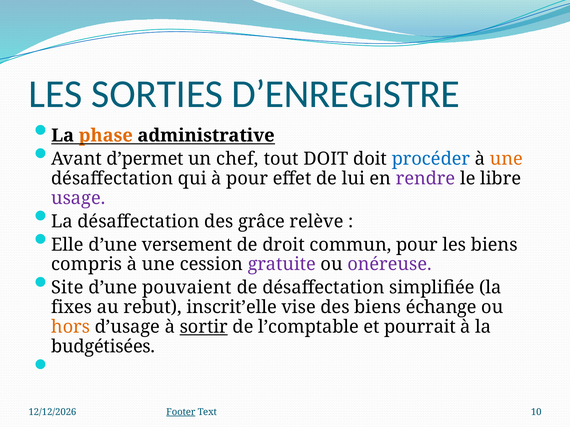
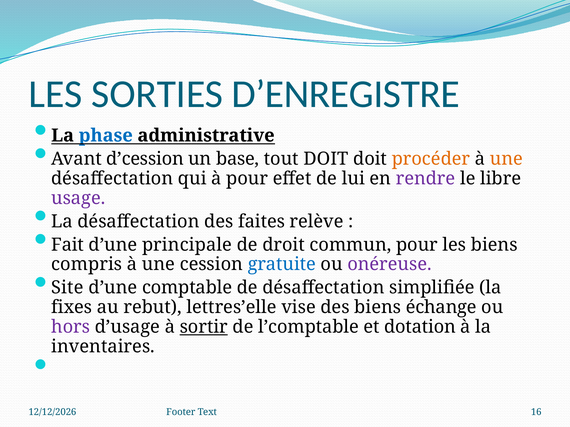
phase colour: orange -> blue (106, 136)
d’permet: d’permet -> d’cession (145, 159)
chef: chef -> base (238, 159)
procéder colour: blue -> orange (431, 159)
grâce: grâce -> faites (261, 222)
Elle: Elle -> Fait (68, 245)
versement: versement -> principale (187, 245)
gratuite colour: purple -> blue (282, 265)
pouvaient: pouvaient -> comptable (187, 288)
inscrit’elle: inscrit’elle -> lettres’elle (232, 308)
hors colour: orange -> purple (71, 327)
pourrait: pourrait -> dotation (420, 327)
budgétisées: budgétisées -> inventaires (103, 347)
Footer underline: present -> none (181, 412)
10: 10 -> 16 (536, 412)
